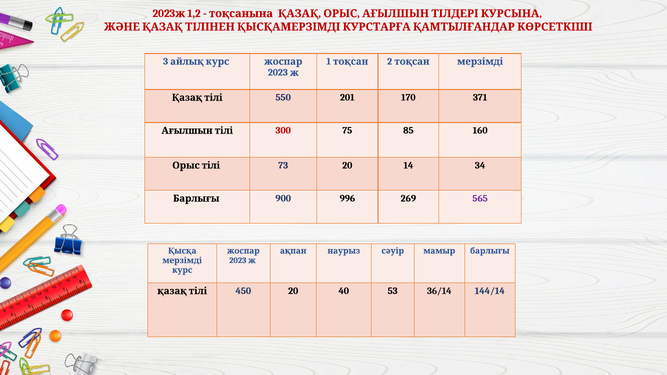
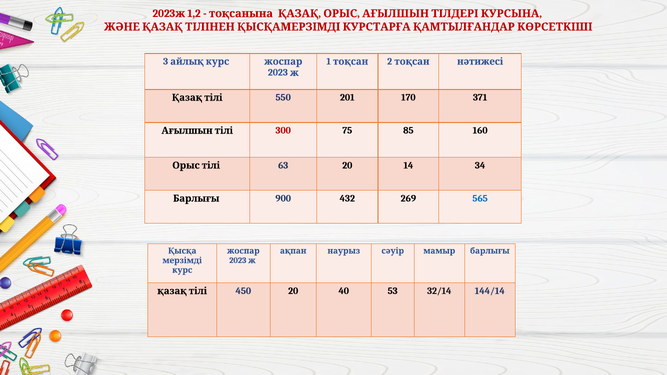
тоқсан мерзімді: мерзімді -> нәтижесі (480, 62)
73: 73 -> 63 (283, 165)
996: 996 -> 432 (347, 199)
565 colour: purple -> blue (480, 199)
36/14: 36/14 -> 32/14 (439, 291)
